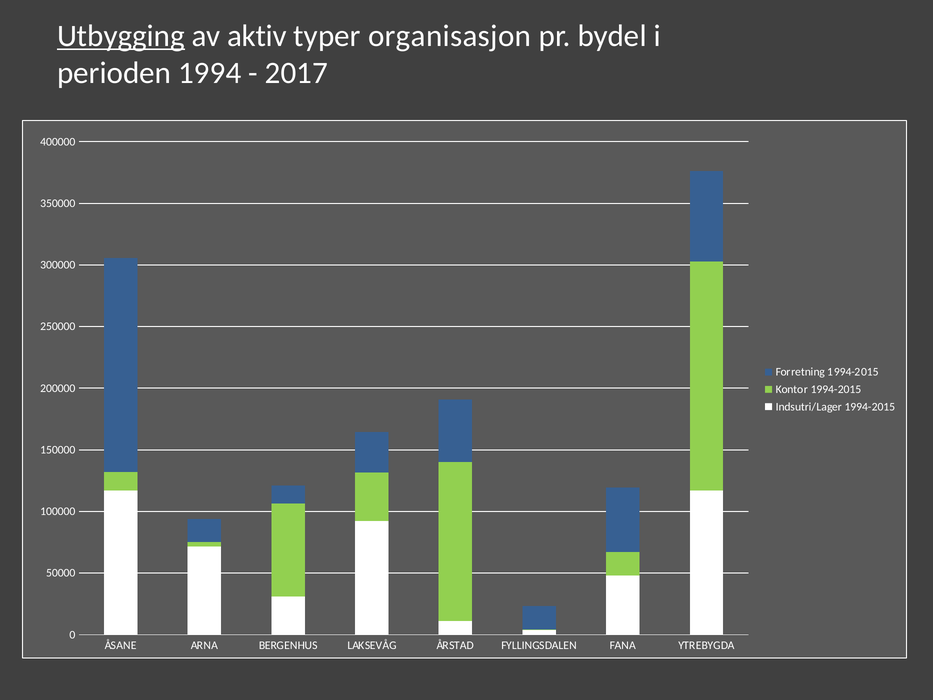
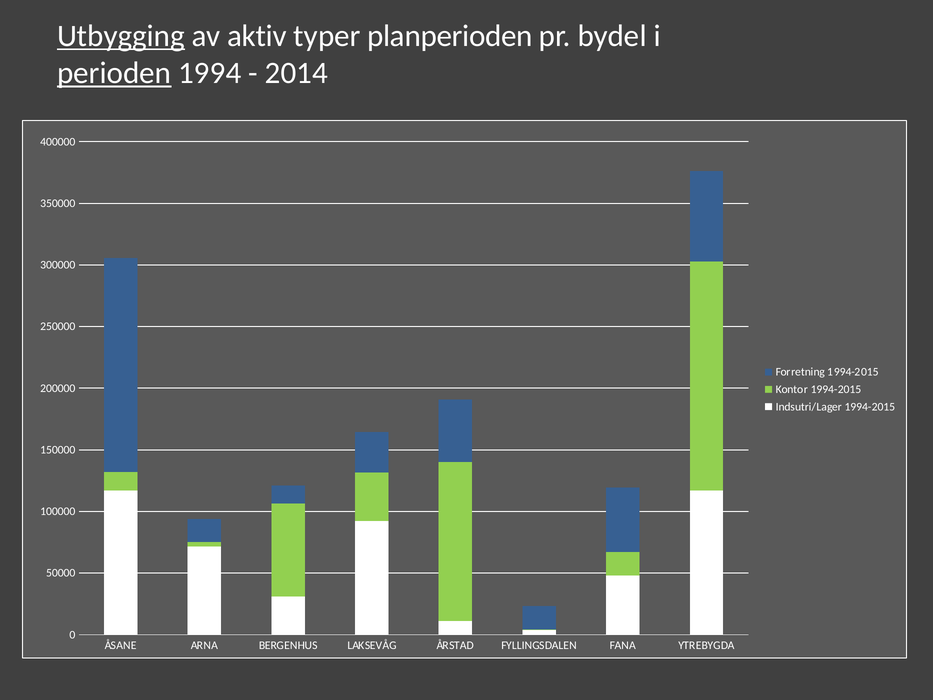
organisasjon: organisasjon -> planperioden (450, 36)
perioden underline: none -> present (114, 73)
2017: 2017 -> 2014 (296, 73)
